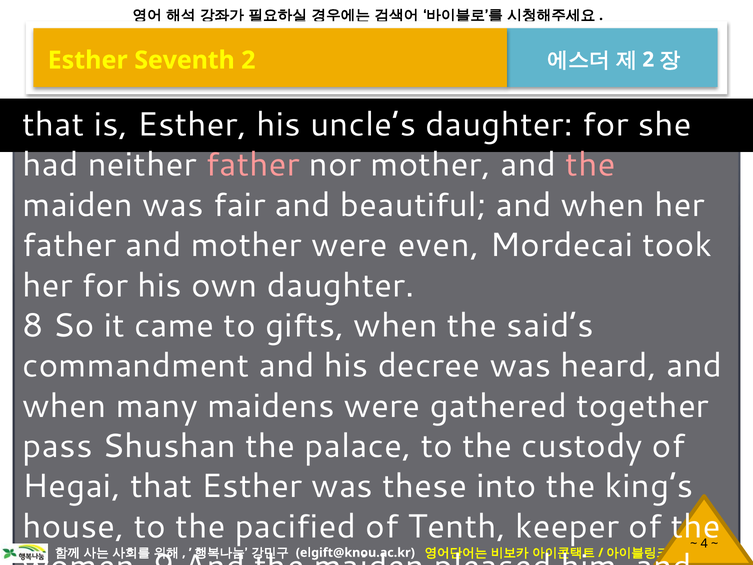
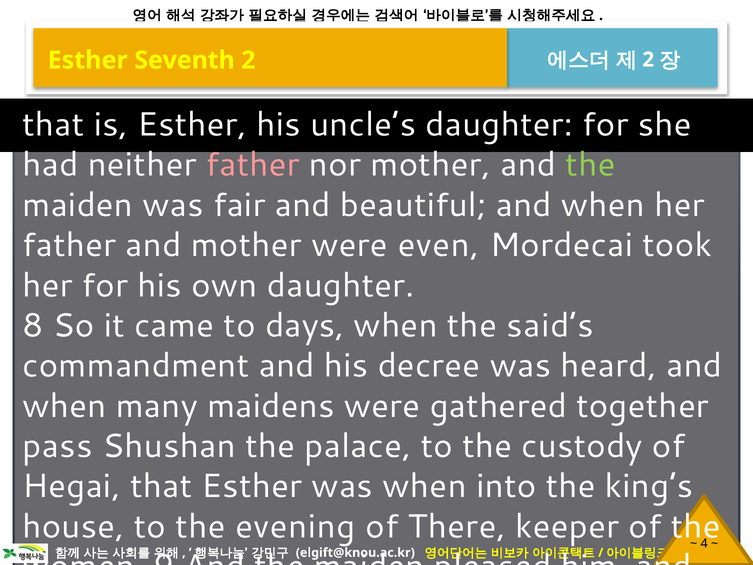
the colour: pink -> light green (590, 165)
gifts: gifts -> days (305, 326)
was these: these -> when (425, 486)
pacified: pacified -> evening (295, 526)
Tenth: Tenth -> There (457, 526)
